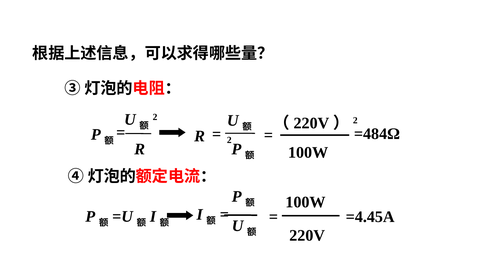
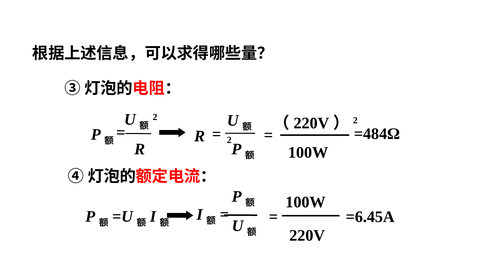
=4.45A: =4.45A -> =6.45A (370, 217)
